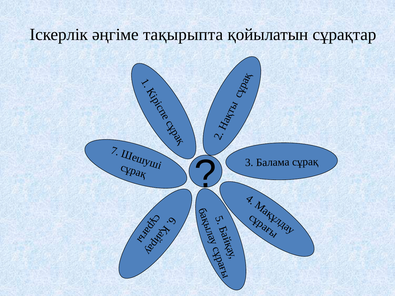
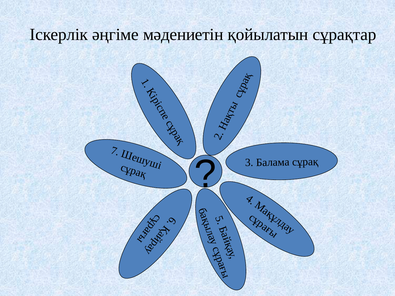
тақырыпта: тақырыпта -> мәдениетін (183, 35)
